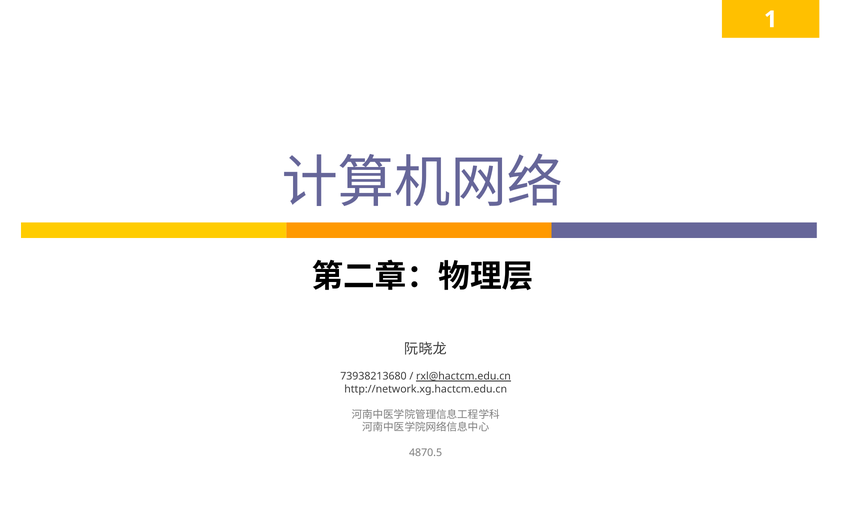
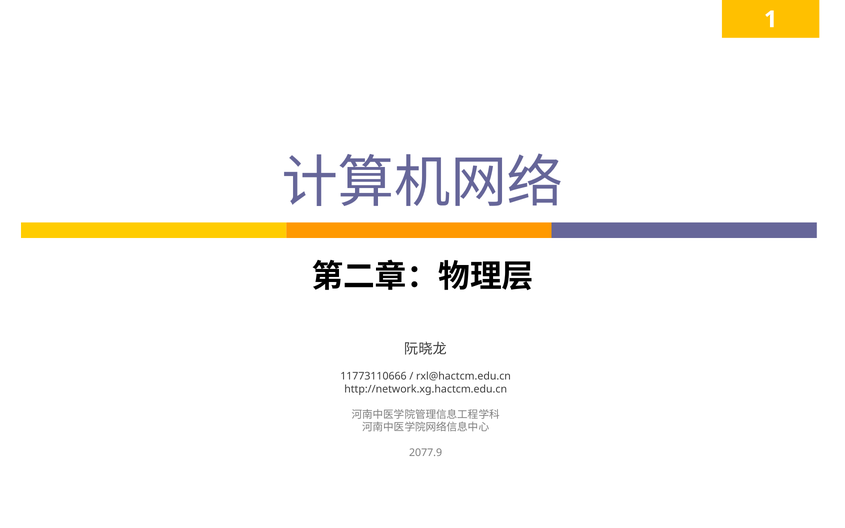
73938213680: 73938213680 -> 11773110666 (373, 377)
rxl@hactcm.edu.cn underline: present -> none (463, 377)
4870.5: 4870.5 -> 2077.9 (426, 453)
